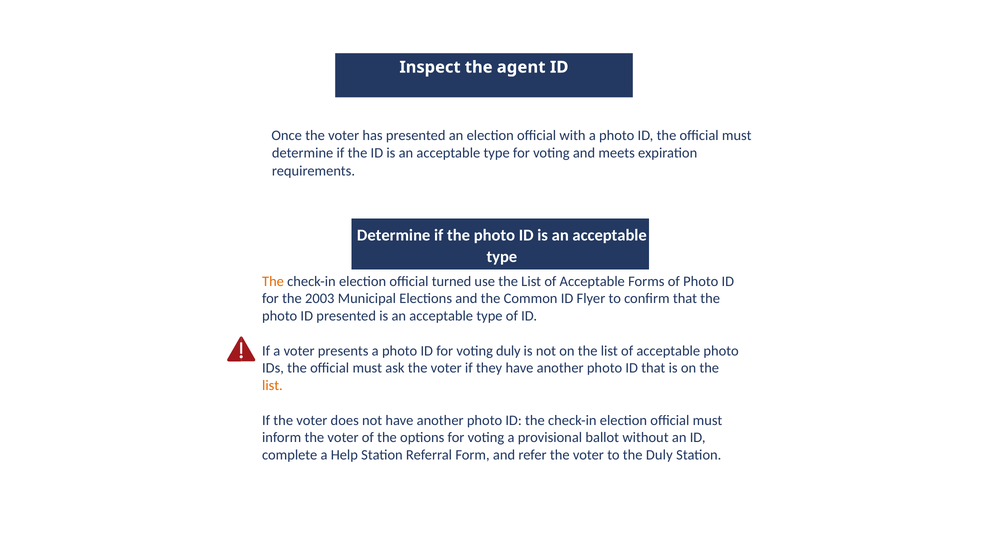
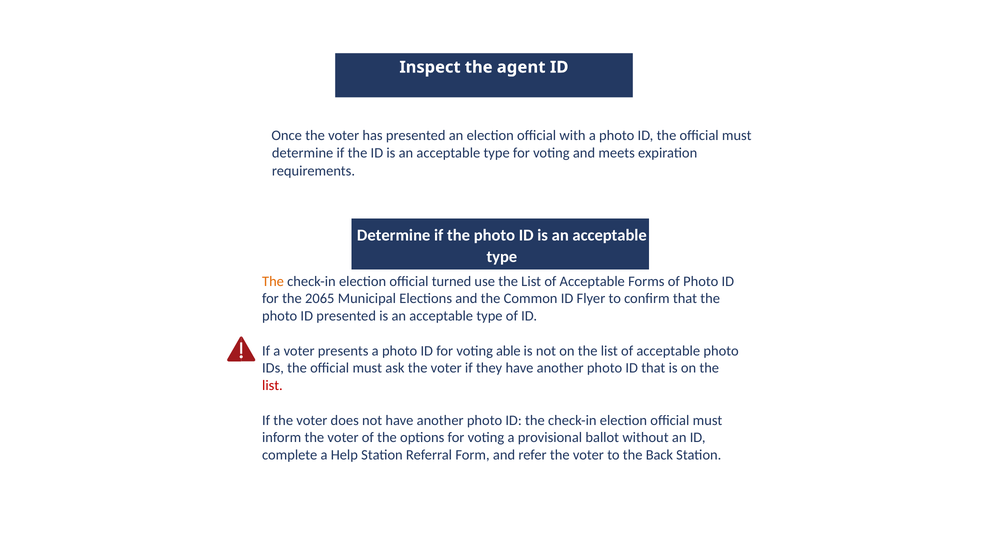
2003: 2003 -> 2065 (320, 299)
voting duly: duly -> able (508, 351)
list colour: orange -> red (272, 386)
the Duly: Duly -> Back (659, 455)
